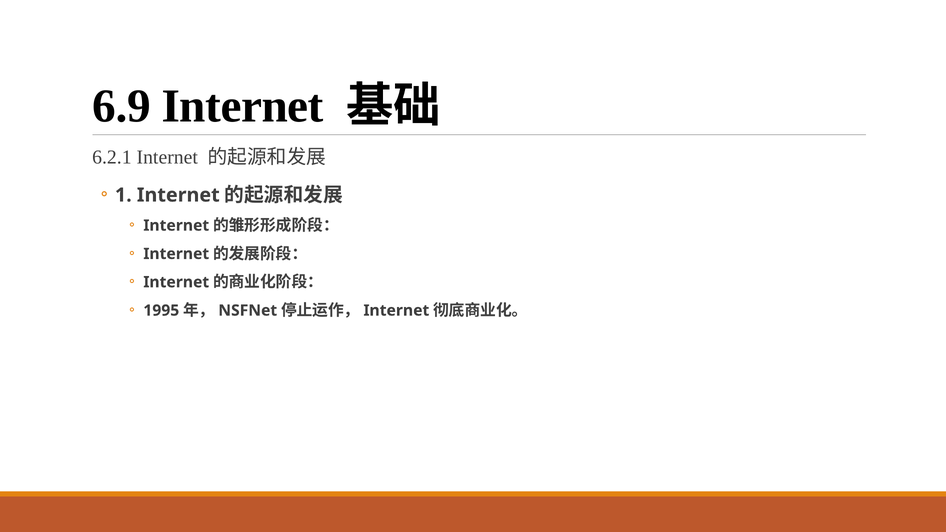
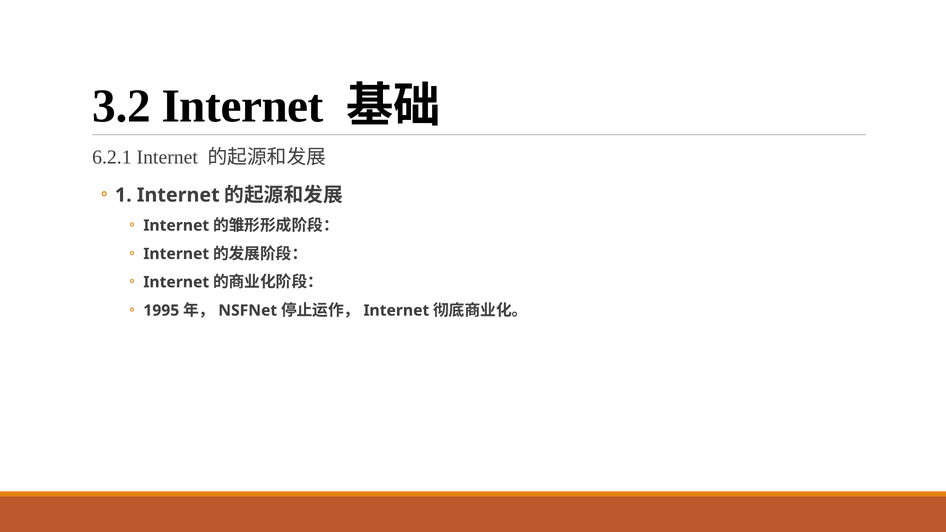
6.9: 6.9 -> 3.2 (121, 106)
